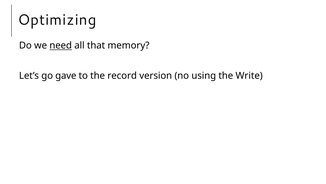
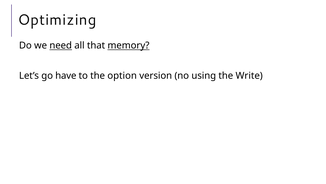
memory underline: none -> present (128, 45)
gave: gave -> have (66, 75)
record: record -> option (122, 75)
